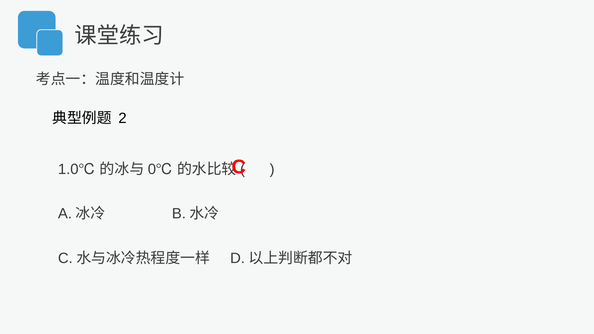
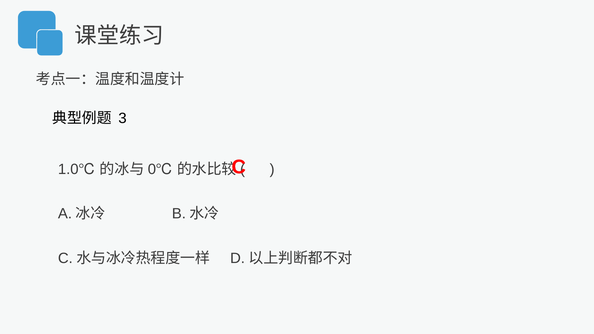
2: 2 -> 3 (123, 118)
